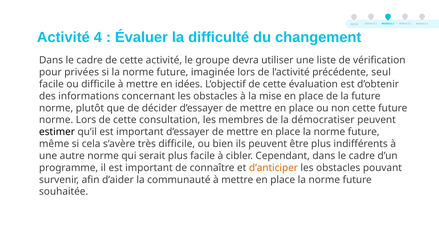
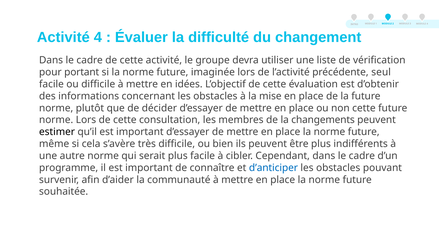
privées: privées -> portant (82, 72)
démocratiser: démocratiser -> changements (323, 120)
d’anticiper colour: orange -> blue (273, 168)
